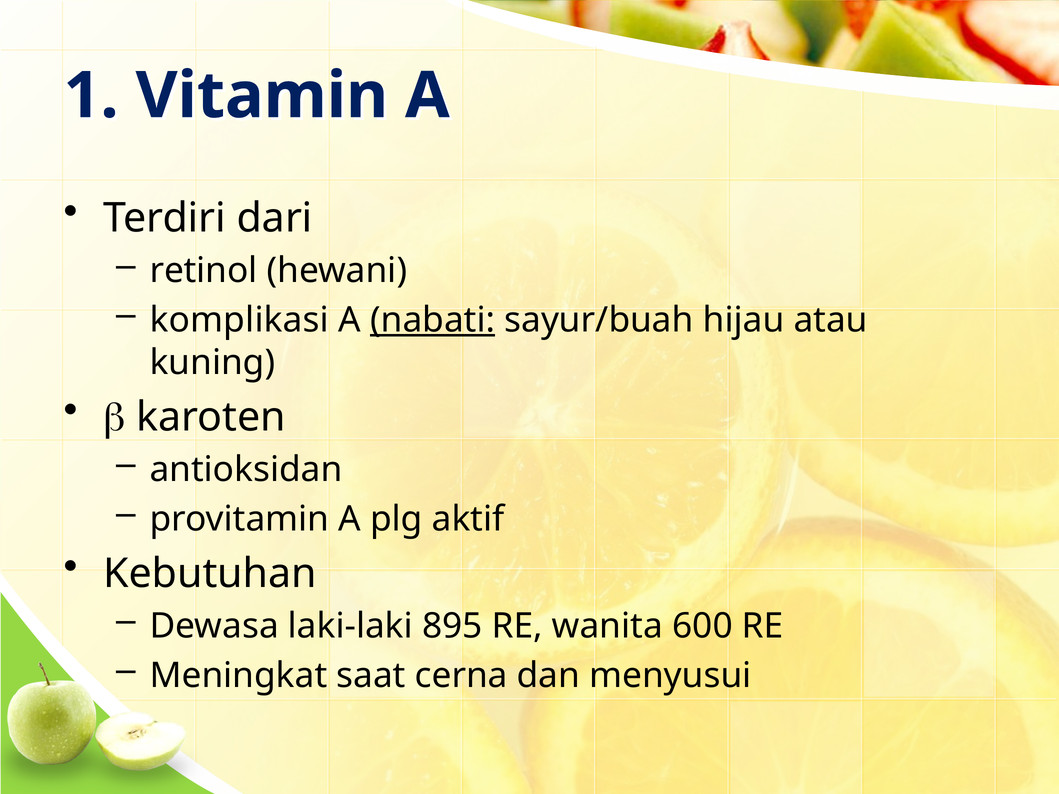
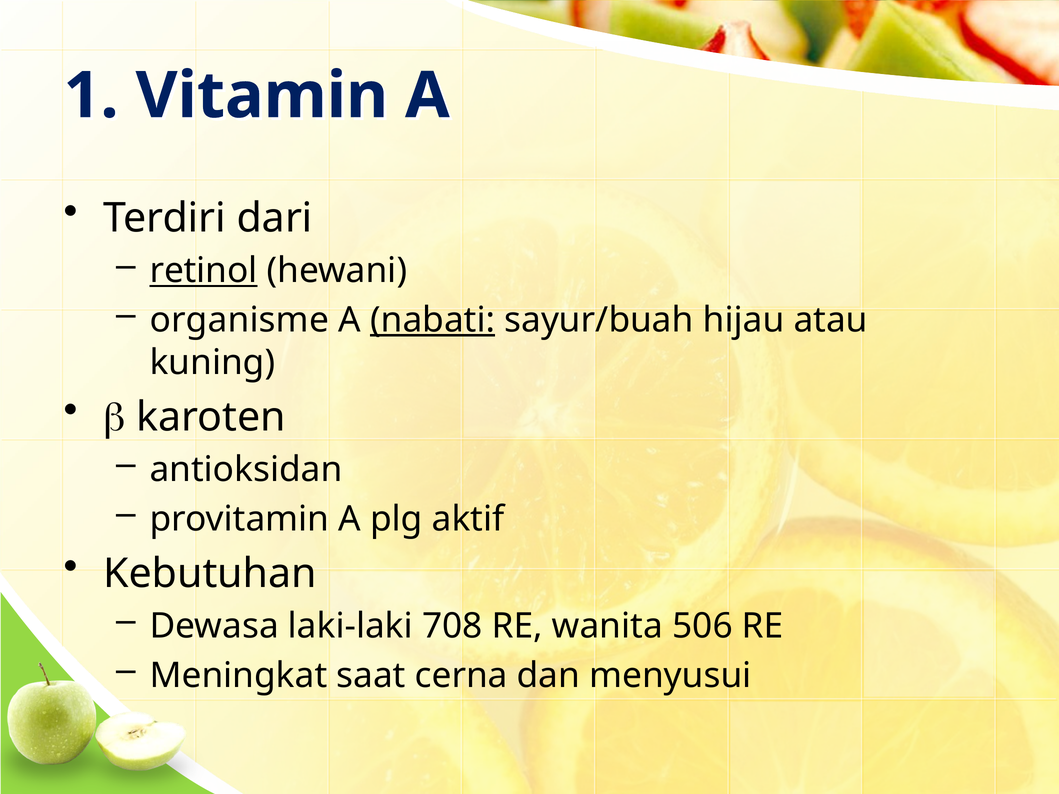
retinol underline: none -> present (204, 271)
komplikasi: komplikasi -> organisme (239, 320)
895: 895 -> 708 (452, 626)
600: 600 -> 506 (702, 626)
